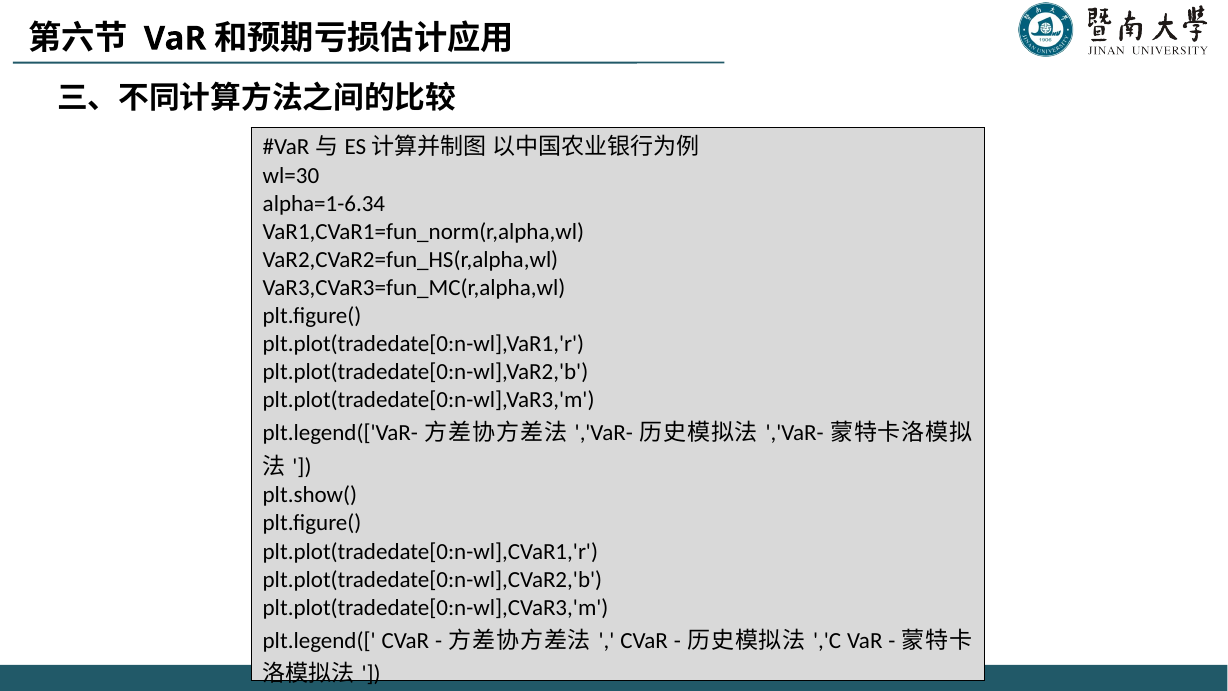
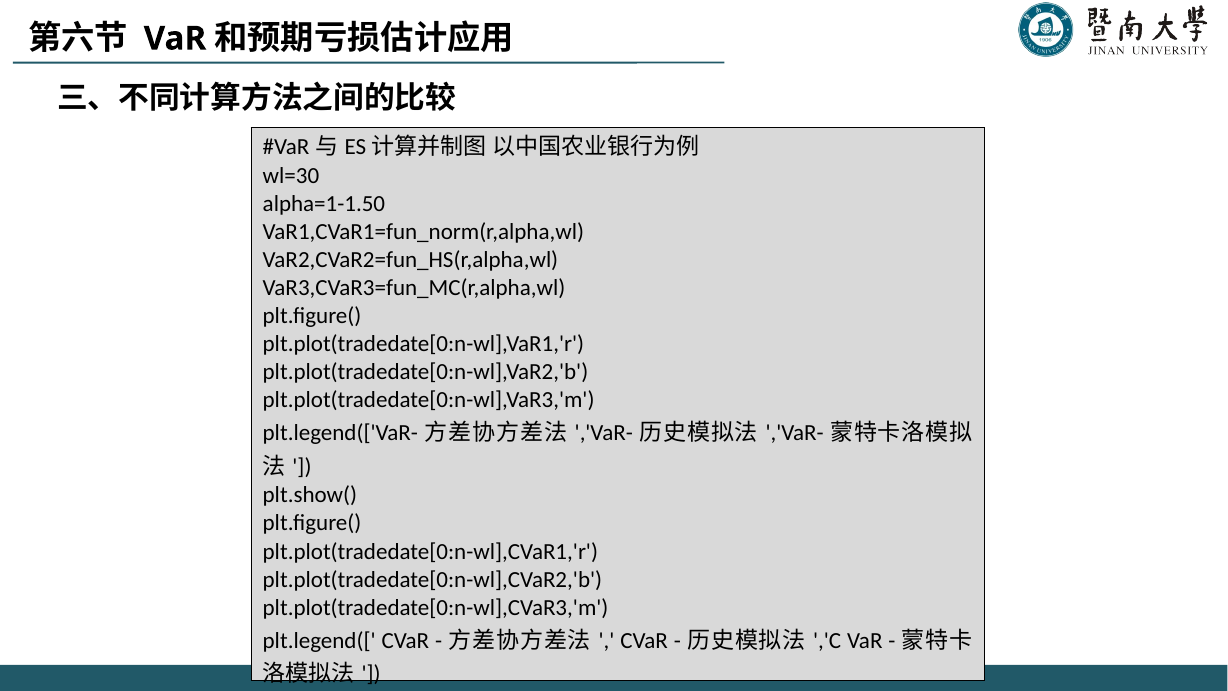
alpha=1-6.34: alpha=1-6.34 -> alpha=1-1.50 (324, 204)
